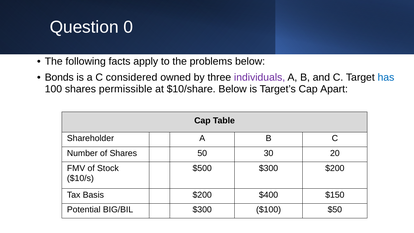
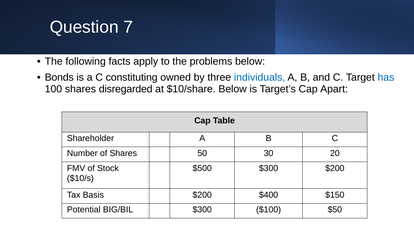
0: 0 -> 7 (128, 27)
considered: considered -> constituting (132, 77)
individuals colour: purple -> blue (260, 77)
permissible: permissible -> disregarded (126, 89)
